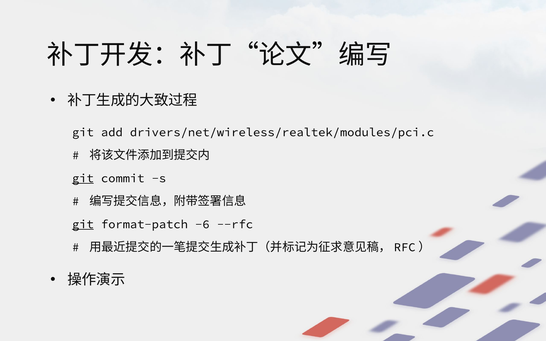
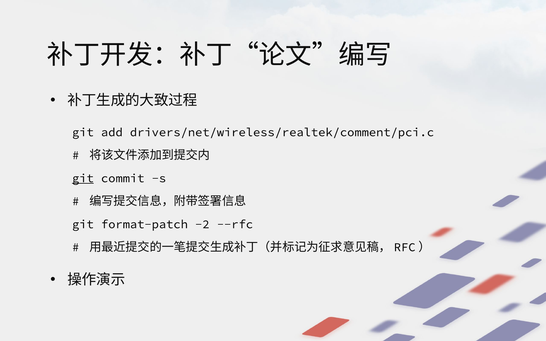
drivers/net/wireless/realtek/modules/pci.c: drivers/net/wireless/realtek/modules/pci.c -> drivers/net/wireless/realtek/comment/pci.c (282, 132)
git underline: present -> none (83, 224)
-6: -6 -> -2 (202, 224)
